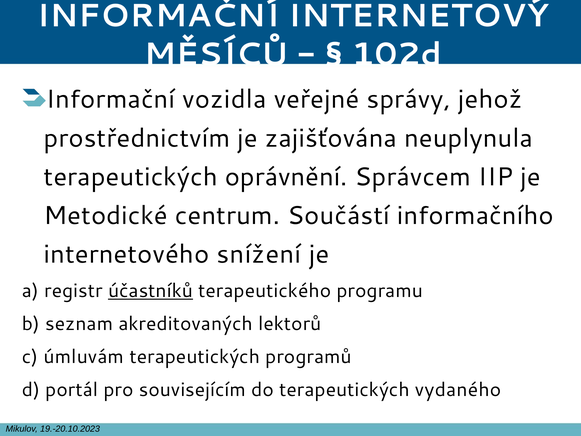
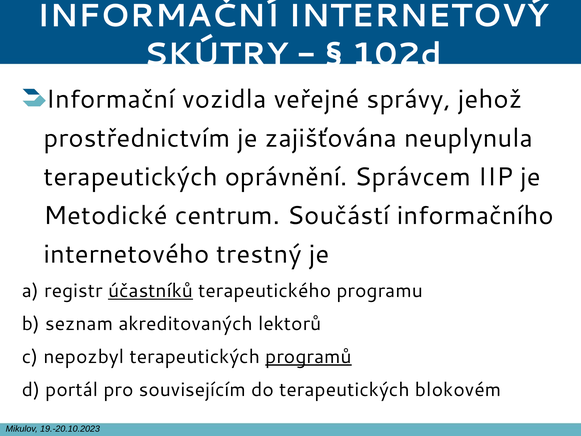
MĚSÍCŮ: MĚSÍCŮ -> SKÚTRY (216, 54)
snížení: snížení -> trestný (259, 254)
úmluvám: úmluvám -> nepozbyl (84, 356)
programů underline: none -> present (308, 356)
vydaného: vydaného -> blokovém (458, 389)
